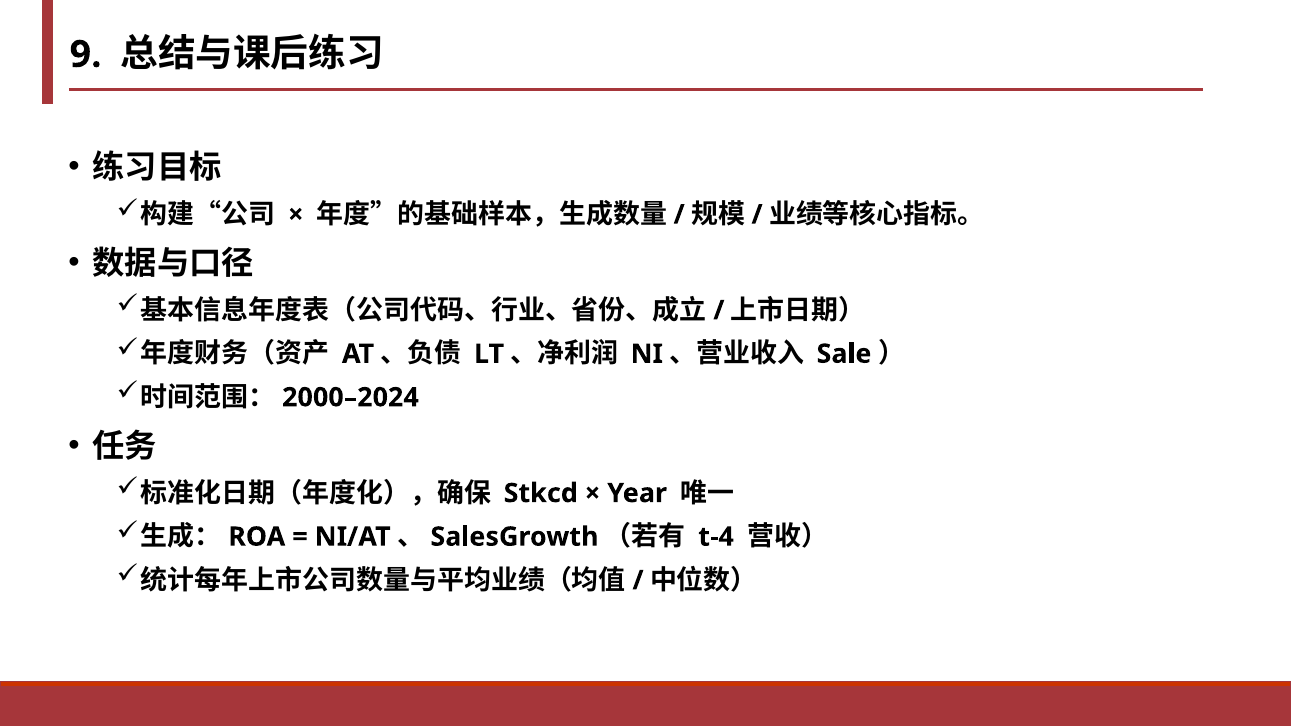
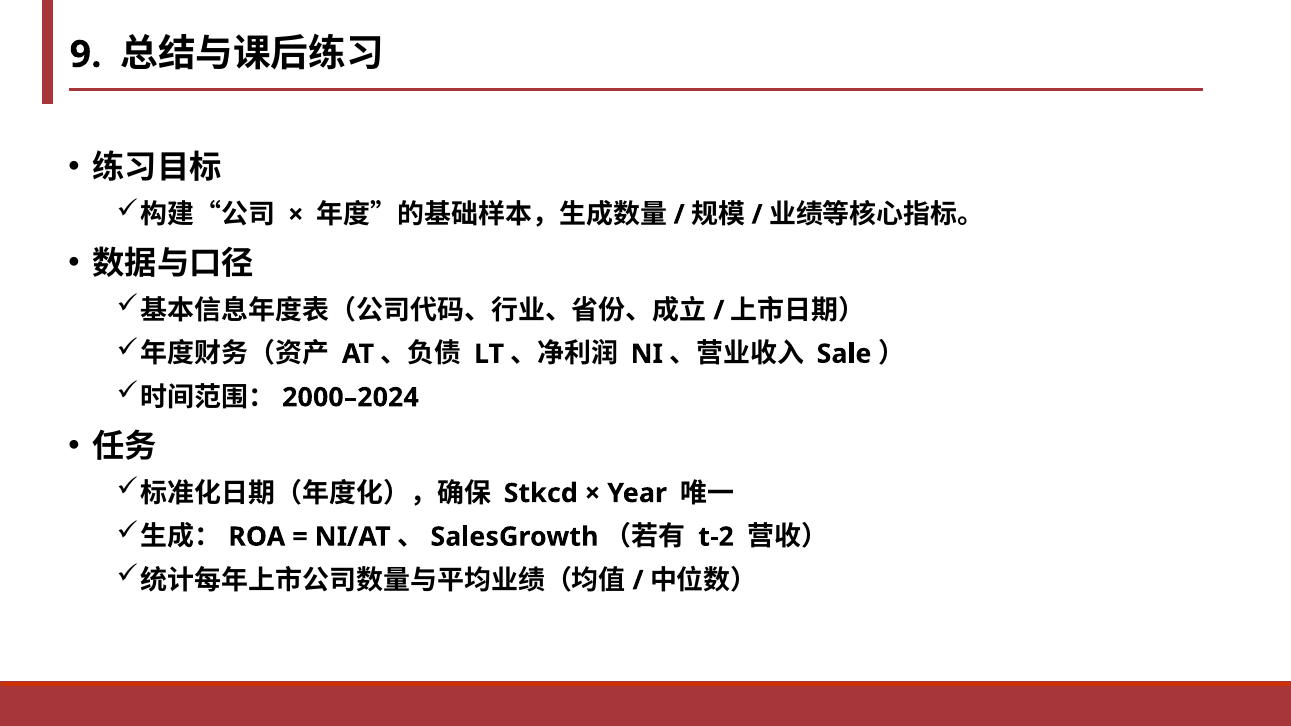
t-4: t-4 -> t-2 (716, 537)
